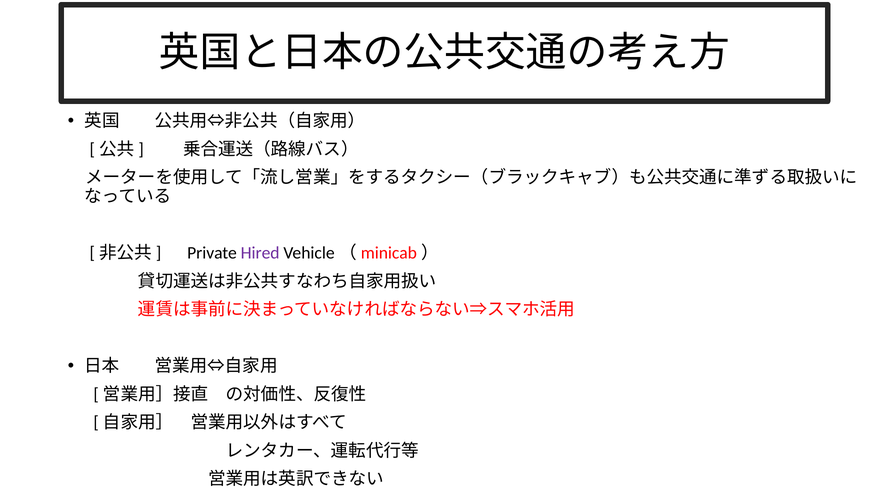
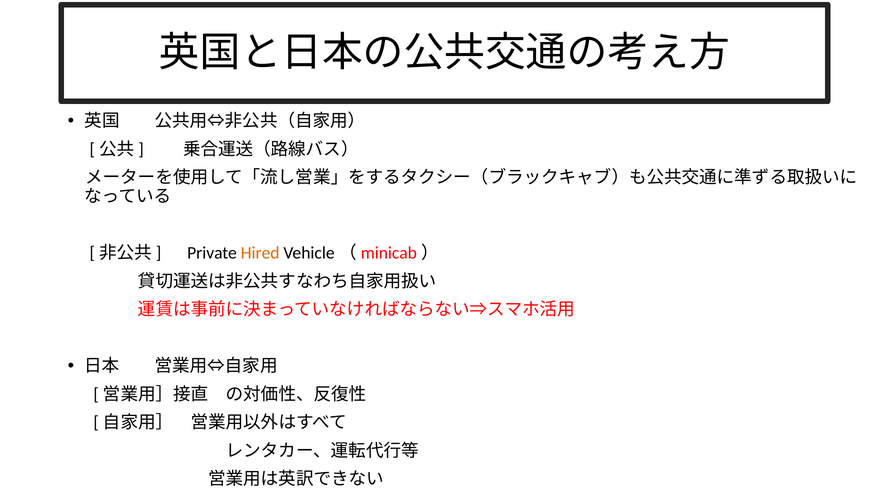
Hired colour: purple -> orange (260, 253)
